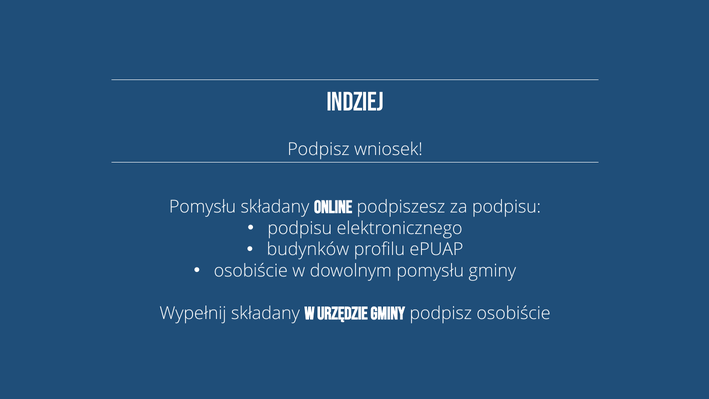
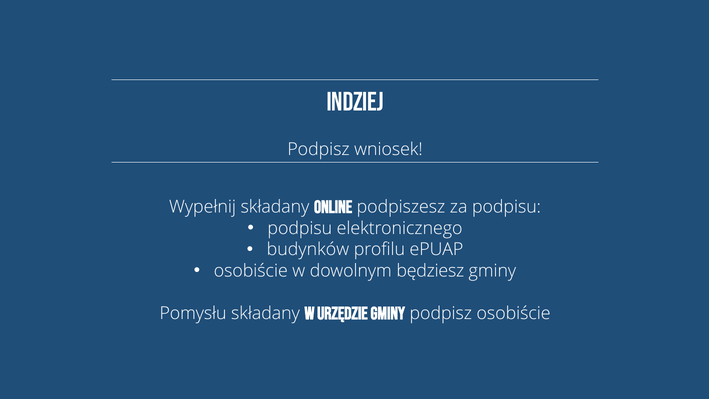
Pomysłu: Pomysłu -> Wypełnij (203, 207)
dowolnym pomysłu: pomysłu -> będziesz (430, 271)
Wypełnij: Wypełnij -> Pomysłu (193, 313)
